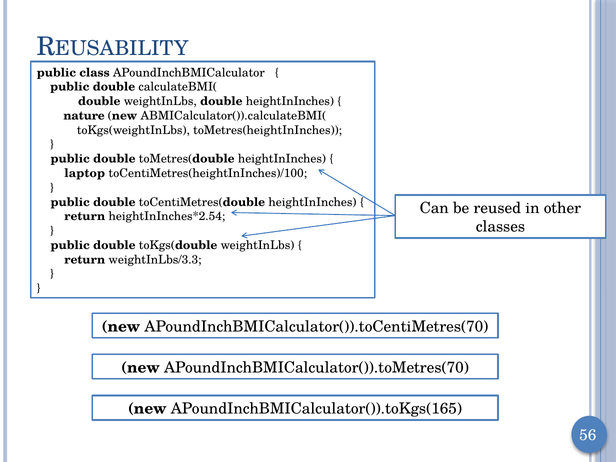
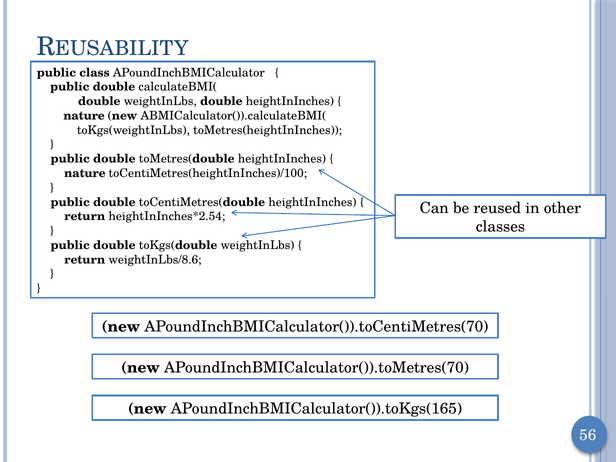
laptop: laptop -> nature (85, 173)
weightInLbs/3.3: weightInLbs/3.3 -> weightInLbs/8.6 (155, 260)
